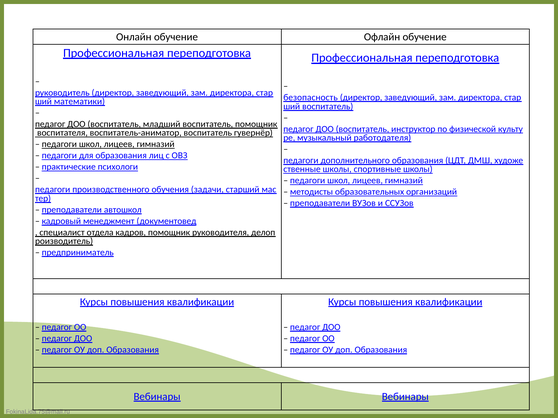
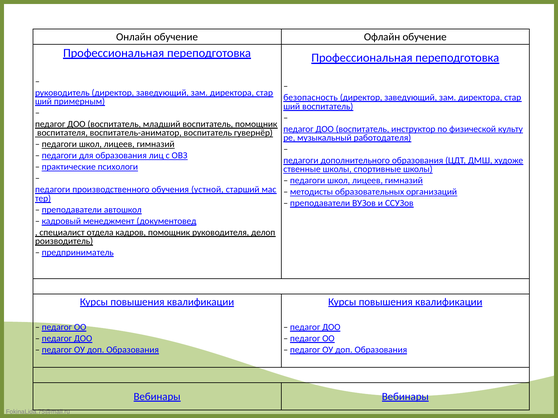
математики: математики -> примерным (79, 102)
задачи: задачи -> устной (207, 190)
